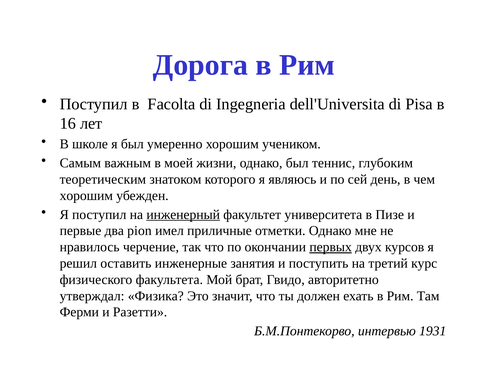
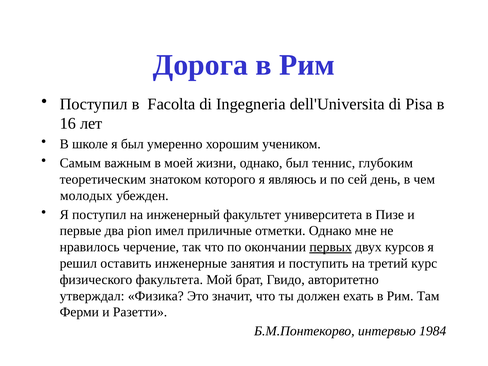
хорошим: хорошим -> молодых (86, 196)
инженерный underline: present -> none (183, 215)
1931: 1931 -> 1984 (433, 331)
